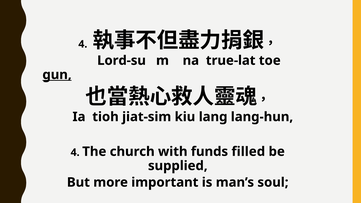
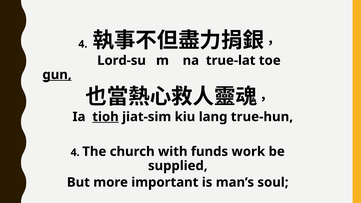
tioh underline: none -> present (106, 117)
lang-hun: lang-hun -> true-hun (262, 117)
filled: filled -> work (248, 152)
